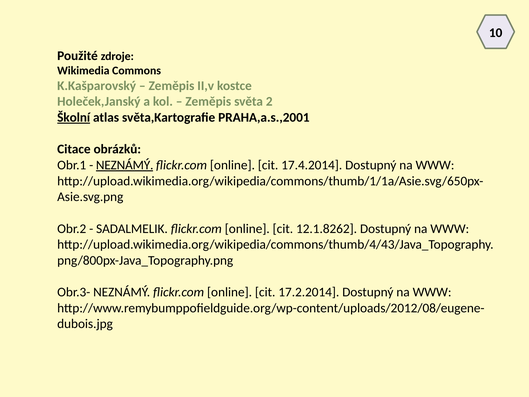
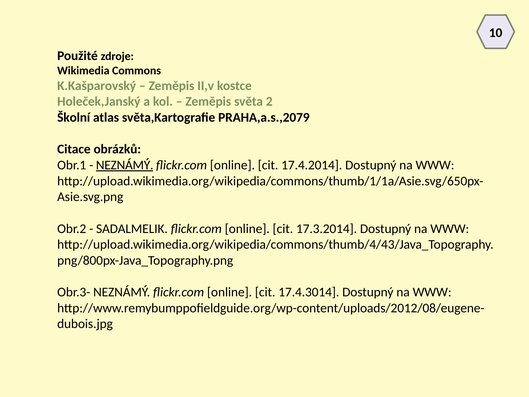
Školní underline: present -> none (74, 117)
PRAHA,a.s.,2001: PRAHA,a.s.,2001 -> PRAHA,a.s.,2079 (264, 117)
12.1.8262: 12.1.8262 -> 17.3.2014 (327, 229)
17.2.2014: 17.2.2014 -> 17.4.3014 (309, 292)
